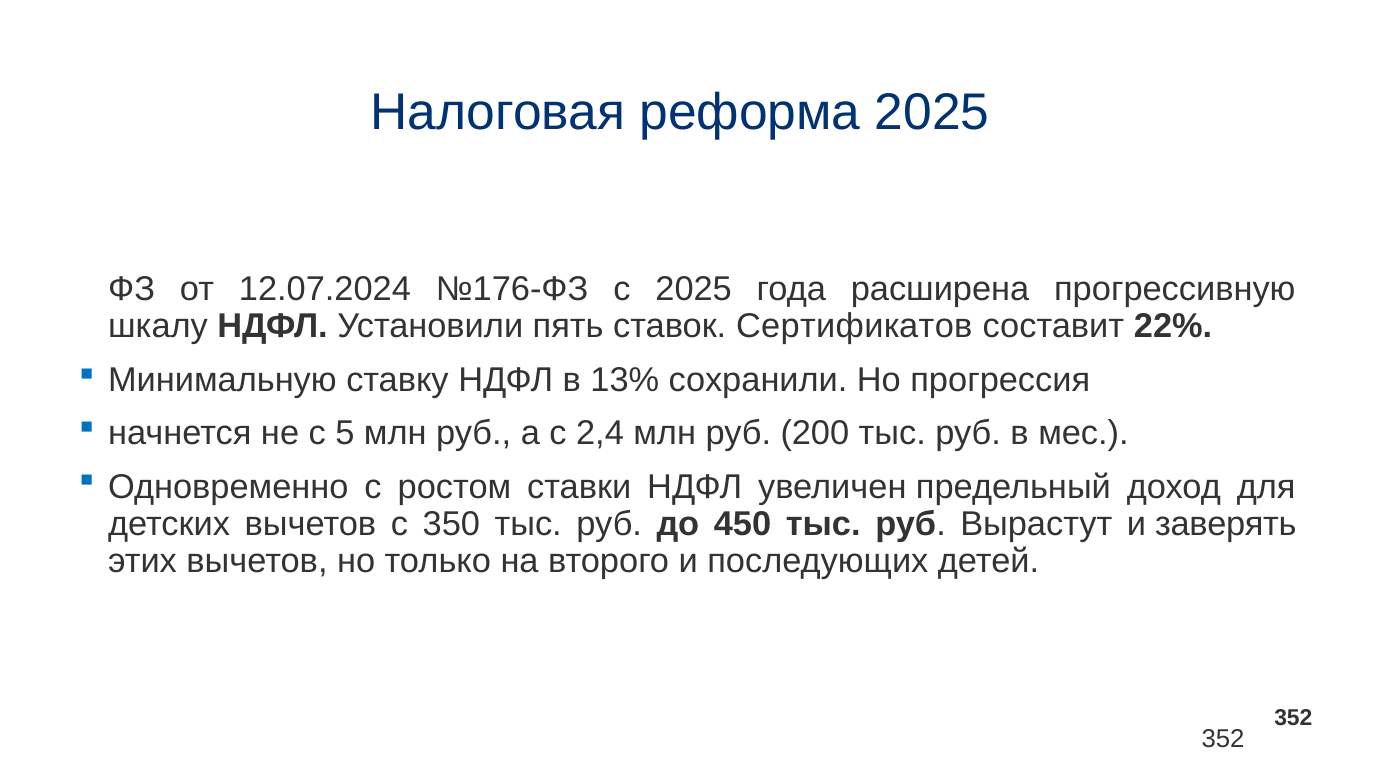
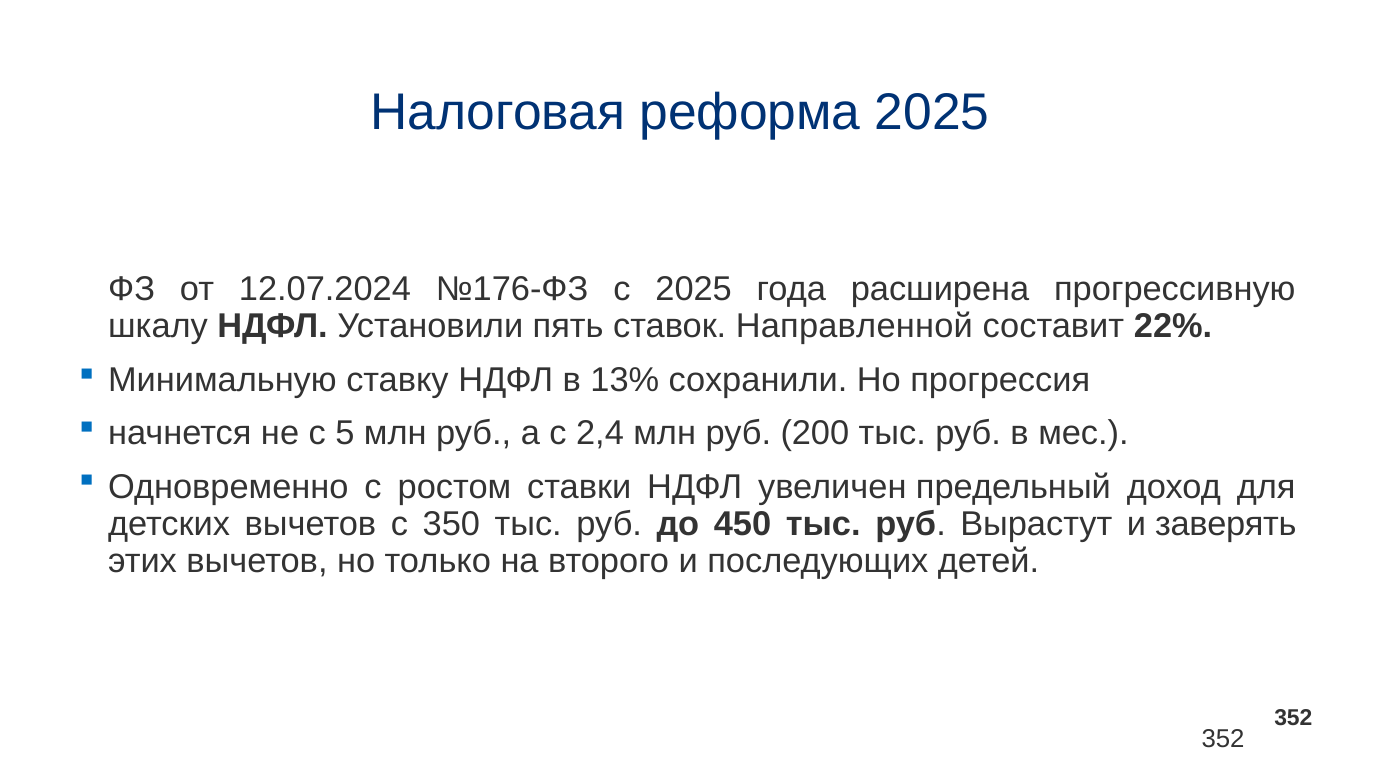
Сертификатов: Сертификатов -> Направленной (854, 327)
